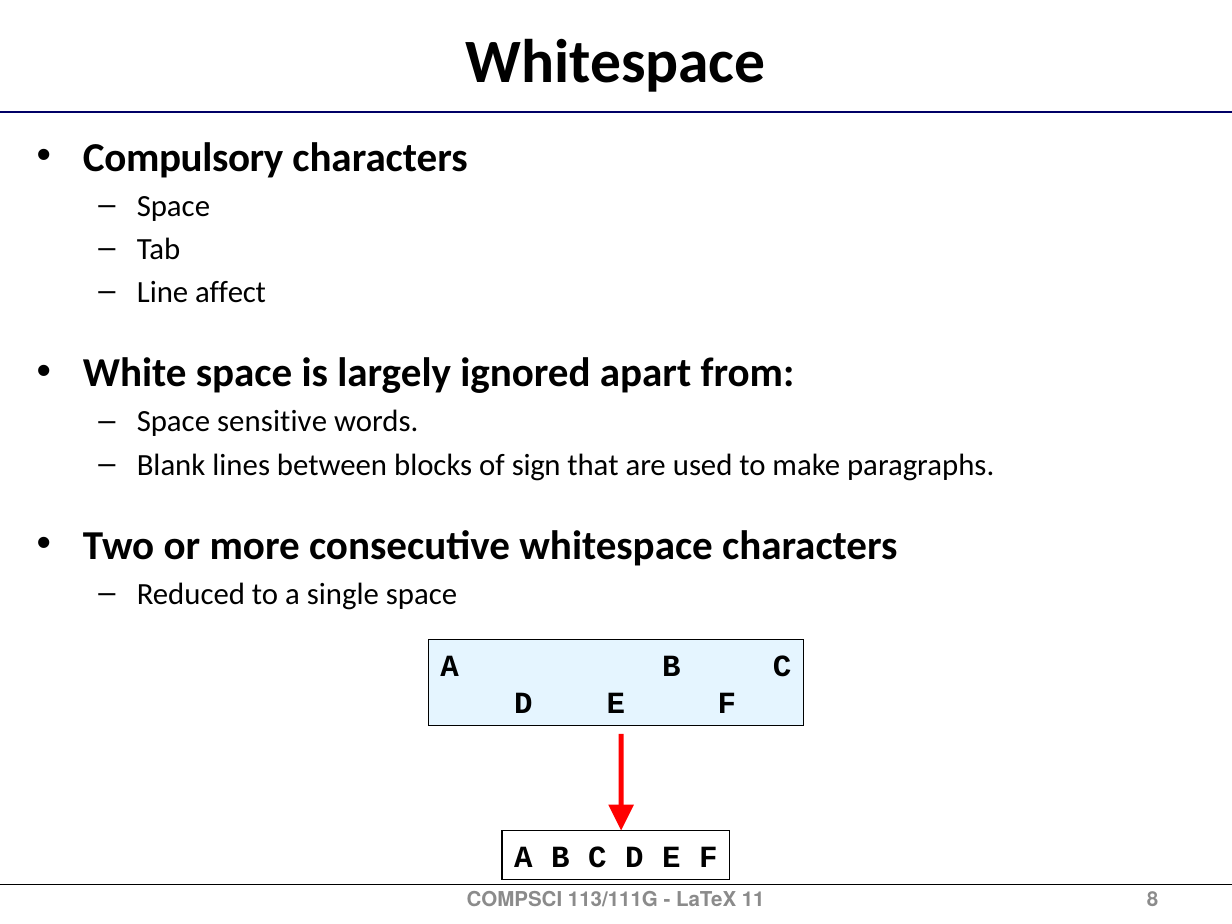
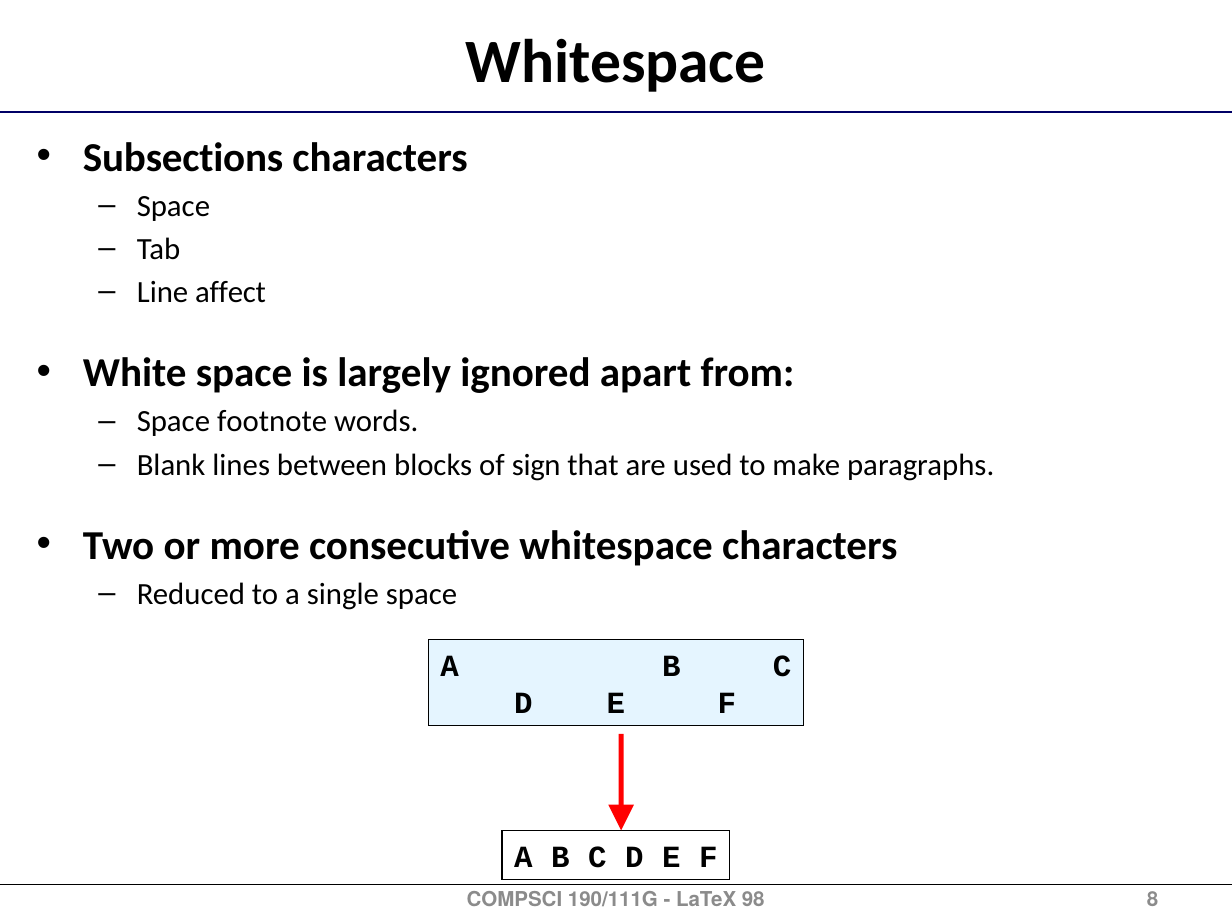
Compulsory: Compulsory -> Subsections (183, 158)
sensitive: sensitive -> footnote (272, 422)
113/111G: 113/111G -> 190/111G (613, 900)
11: 11 -> 98 (753, 900)
